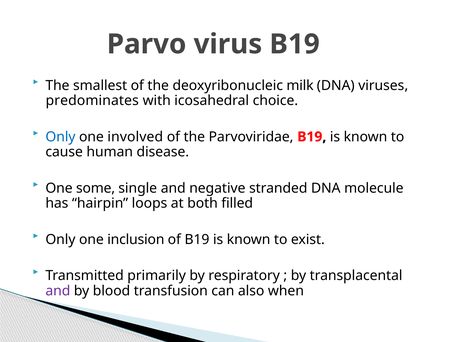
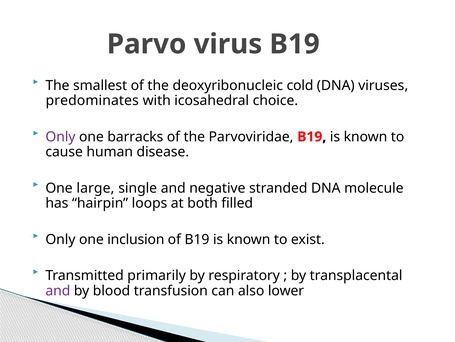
milk: milk -> cold (300, 85)
Only colour: blue -> purple (60, 136)
involved: involved -> barracks (135, 136)
some: some -> large (95, 188)
when: when -> lower (286, 290)
